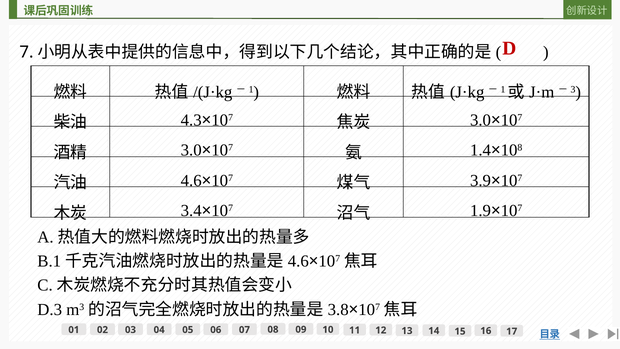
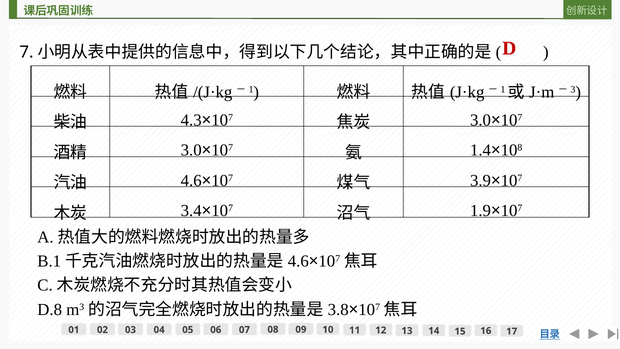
D.3: D.3 -> D.8 (50, 309)
